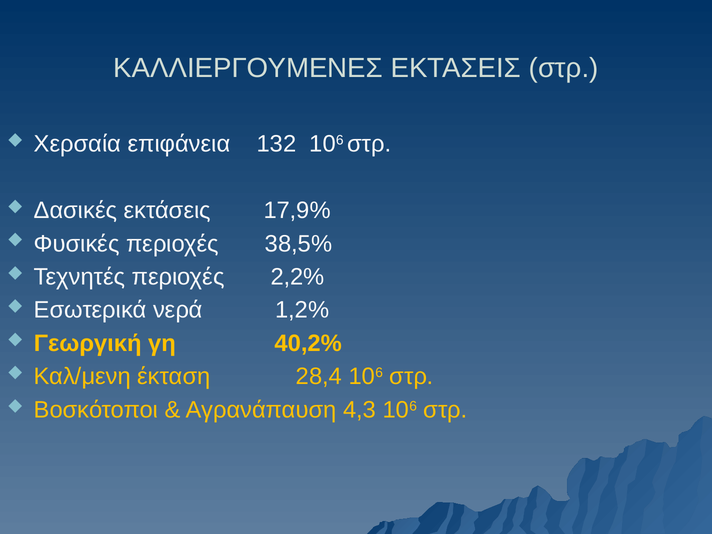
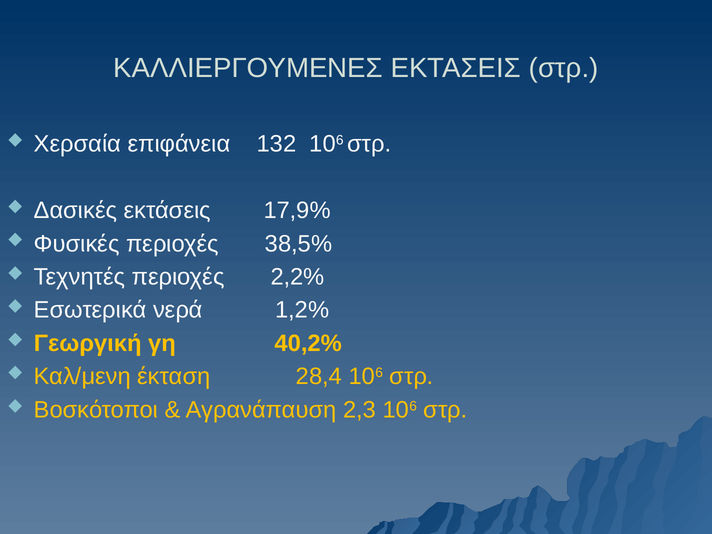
4,3: 4,3 -> 2,3 (360, 410)
